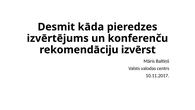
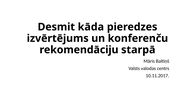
izvērst: izvērst -> starpā (138, 50)
